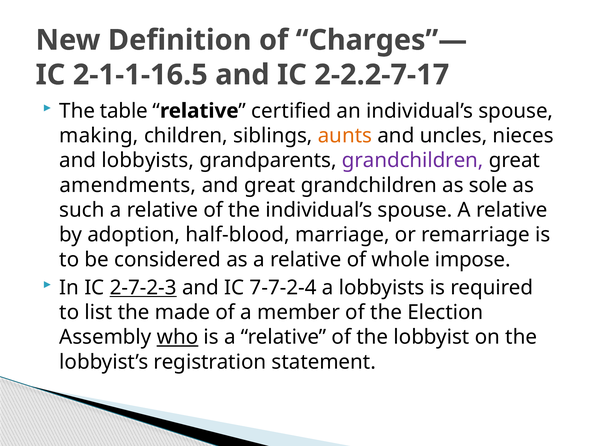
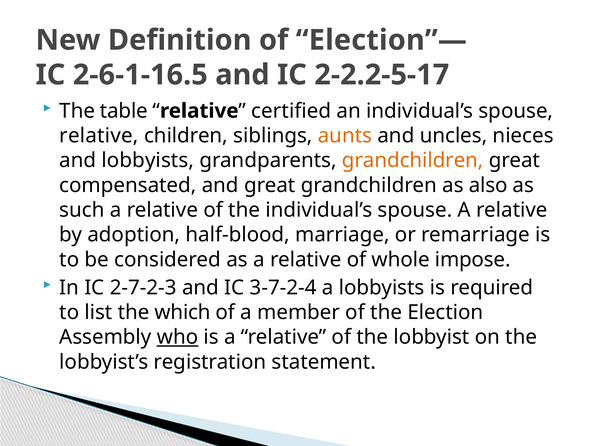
Charges”—: Charges”— -> Election”— (381, 40)
2-1-1-16.5: 2-1-1-16.5 -> 2-6-1-16.5 (140, 75)
2-2.2-7-17: 2-2.2-7-17 -> 2-2.2-5-17 (382, 75)
making: making -> relative (99, 136)
grandchildren colour: purple -> orange (413, 160)
amendments: amendments -> compensated (128, 185)
sole: sole -> also (488, 185)
2-7-2-3 underline: present -> none (143, 287)
7-7-2-4: 7-7-2-4 -> 3-7-2-4 (283, 287)
made: made -> which (183, 312)
